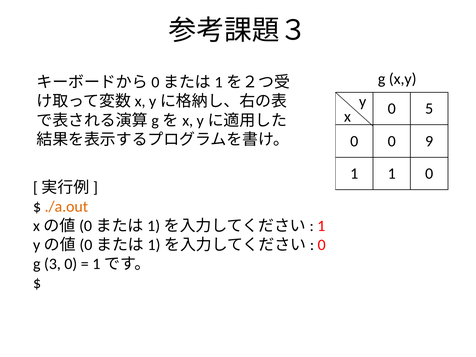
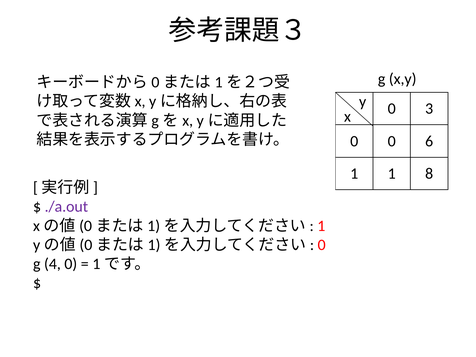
5: 5 -> 3 (429, 109)
9: 9 -> 6 (429, 141)
1 0: 0 -> 8 (429, 174)
./a.out colour: orange -> purple (66, 207)
3: 3 -> 4 (52, 264)
